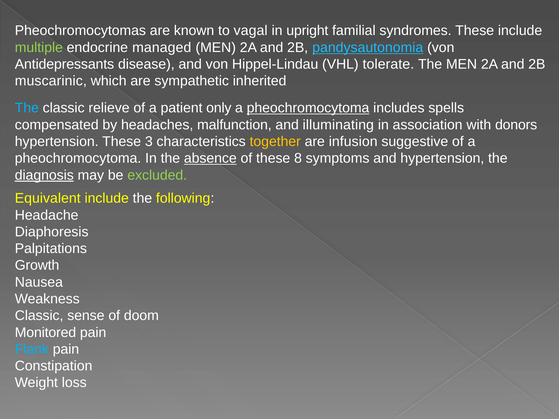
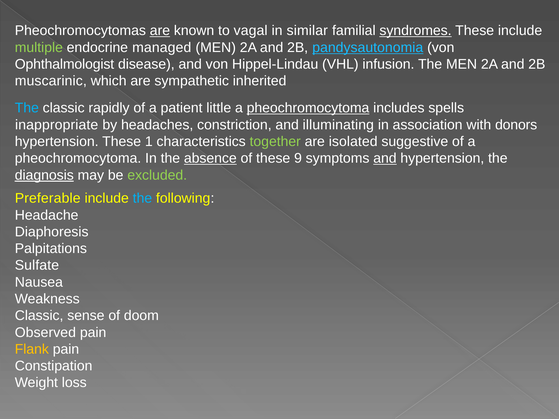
are underline: none -> present (160, 31)
upright: upright -> similar (307, 31)
syndromes underline: none -> present (416, 31)
Antidepressants: Antidepressants -> Ophthalmologist (65, 64)
tolerate: tolerate -> infusion (388, 64)
relieve: relieve -> rapidly (109, 108)
only: only -> little (219, 108)
compensated: compensated -> inappropriate (57, 125)
malfunction: malfunction -> constriction (234, 125)
3: 3 -> 1 (149, 142)
together colour: yellow -> light green (275, 142)
infusion: infusion -> isolated (353, 142)
8: 8 -> 9 (298, 158)
and underline: none -> present (385, 158)
Equivalent: Equivalent -> Preferable (48, 198)
the colour: white -> light blue (142, 198)
Growth: Growth -> Sulfate (37, 266)
Monitored: Monitored -> Observed (45, 333)
Flank colour: light blue -> yellow (32, 349)
